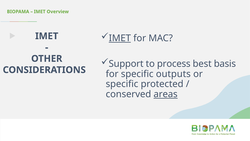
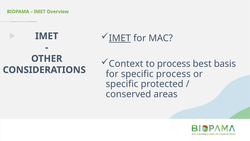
Support: Support -> Context (126, 64)
specific outputs: outputs -> process (173, 74)
areas underline: present -> none (166, 94)
